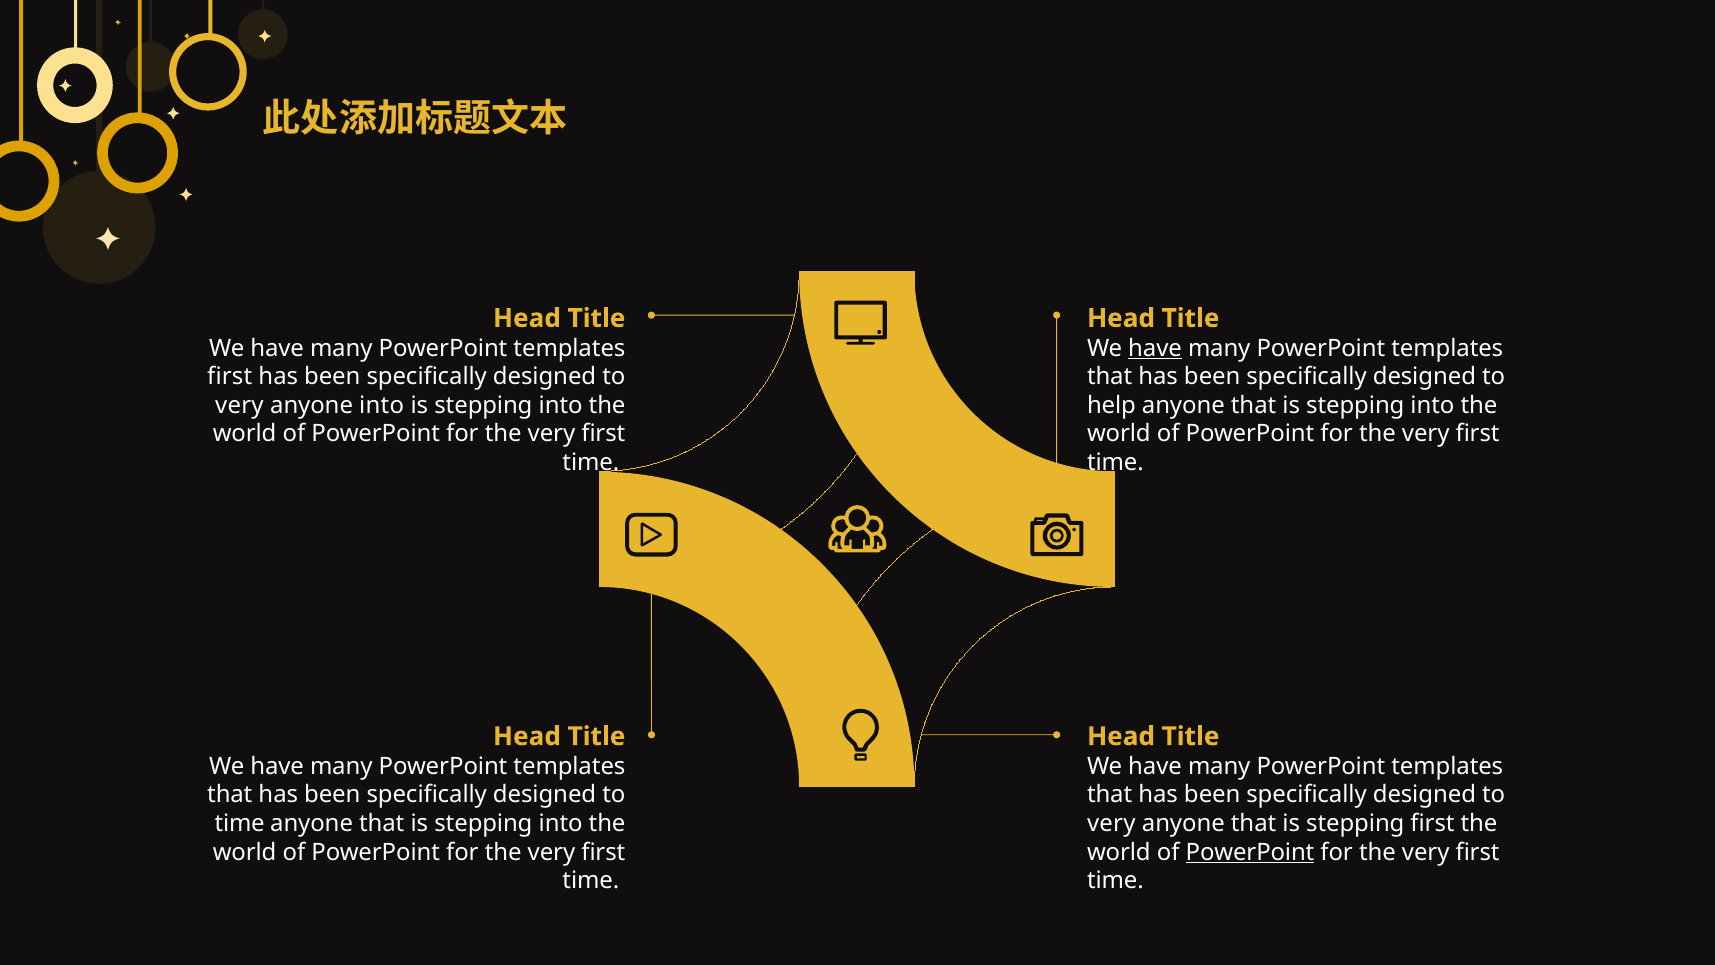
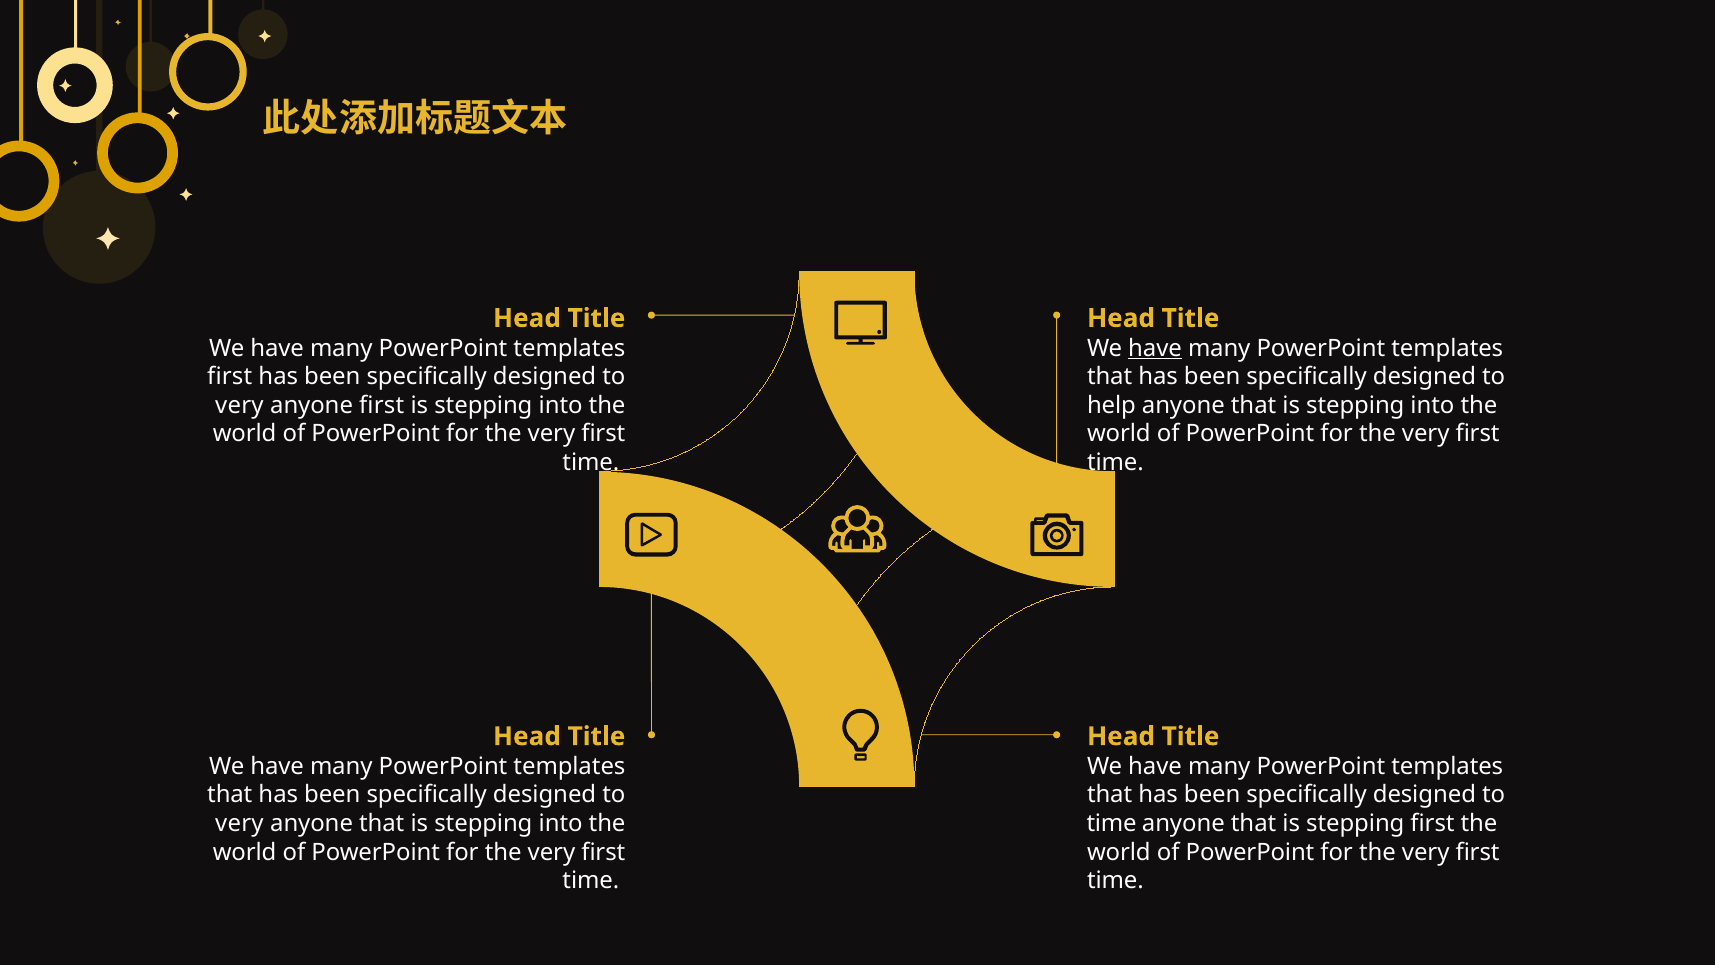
anyone into: into -> first (382, 405)
time: time -> very (239, 823)
very: very -> time (1112, 823)
PowerPoint underline: present -> none (1250, 852)
